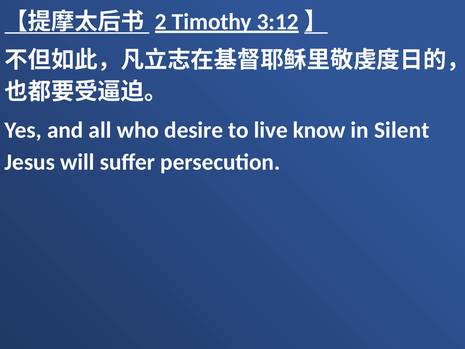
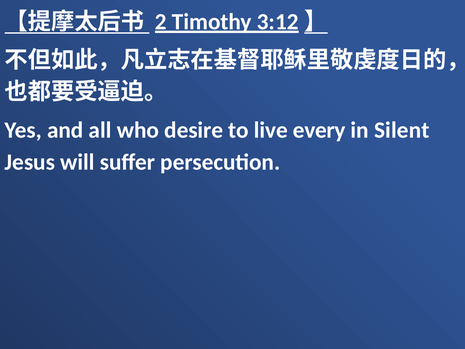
know: know -> every (319, 130)
